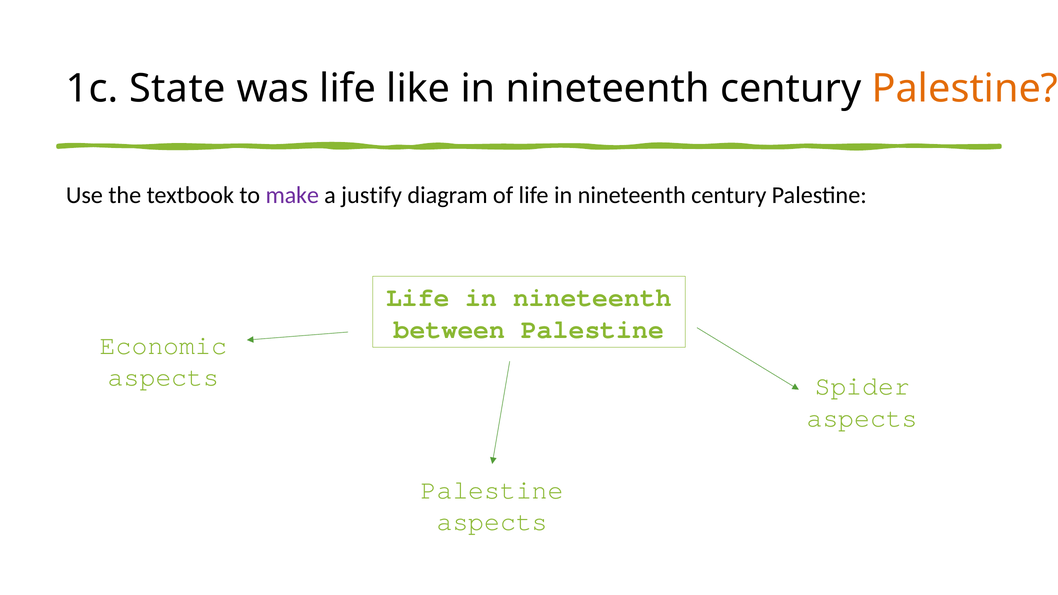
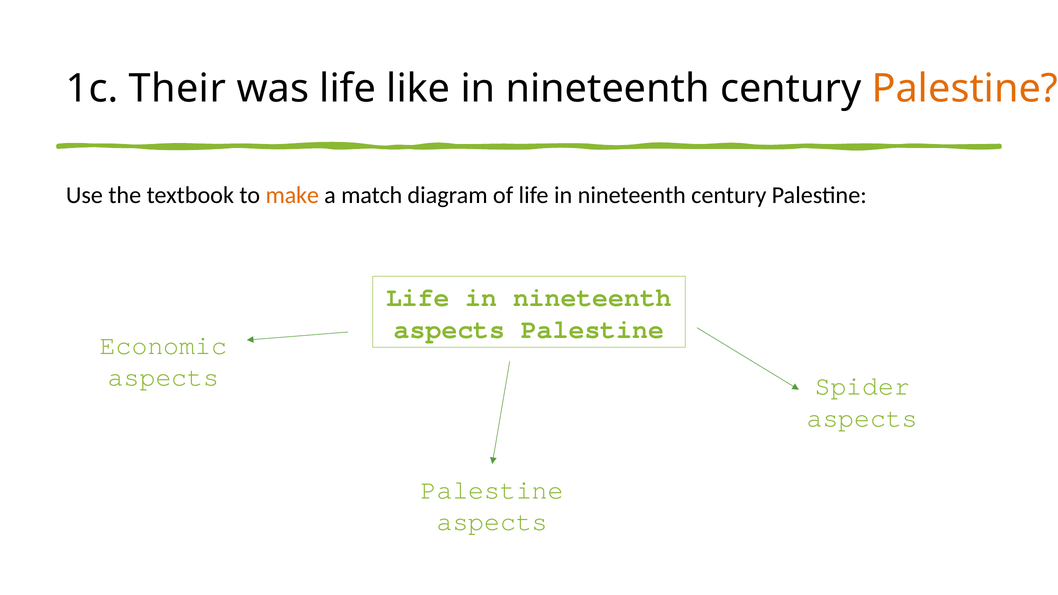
State: State -> Their (177, 89)
make colour: purple -> orange (292, 195)
justify: justify -> match (372, 195)
between: between -> aspects (450, 330)
